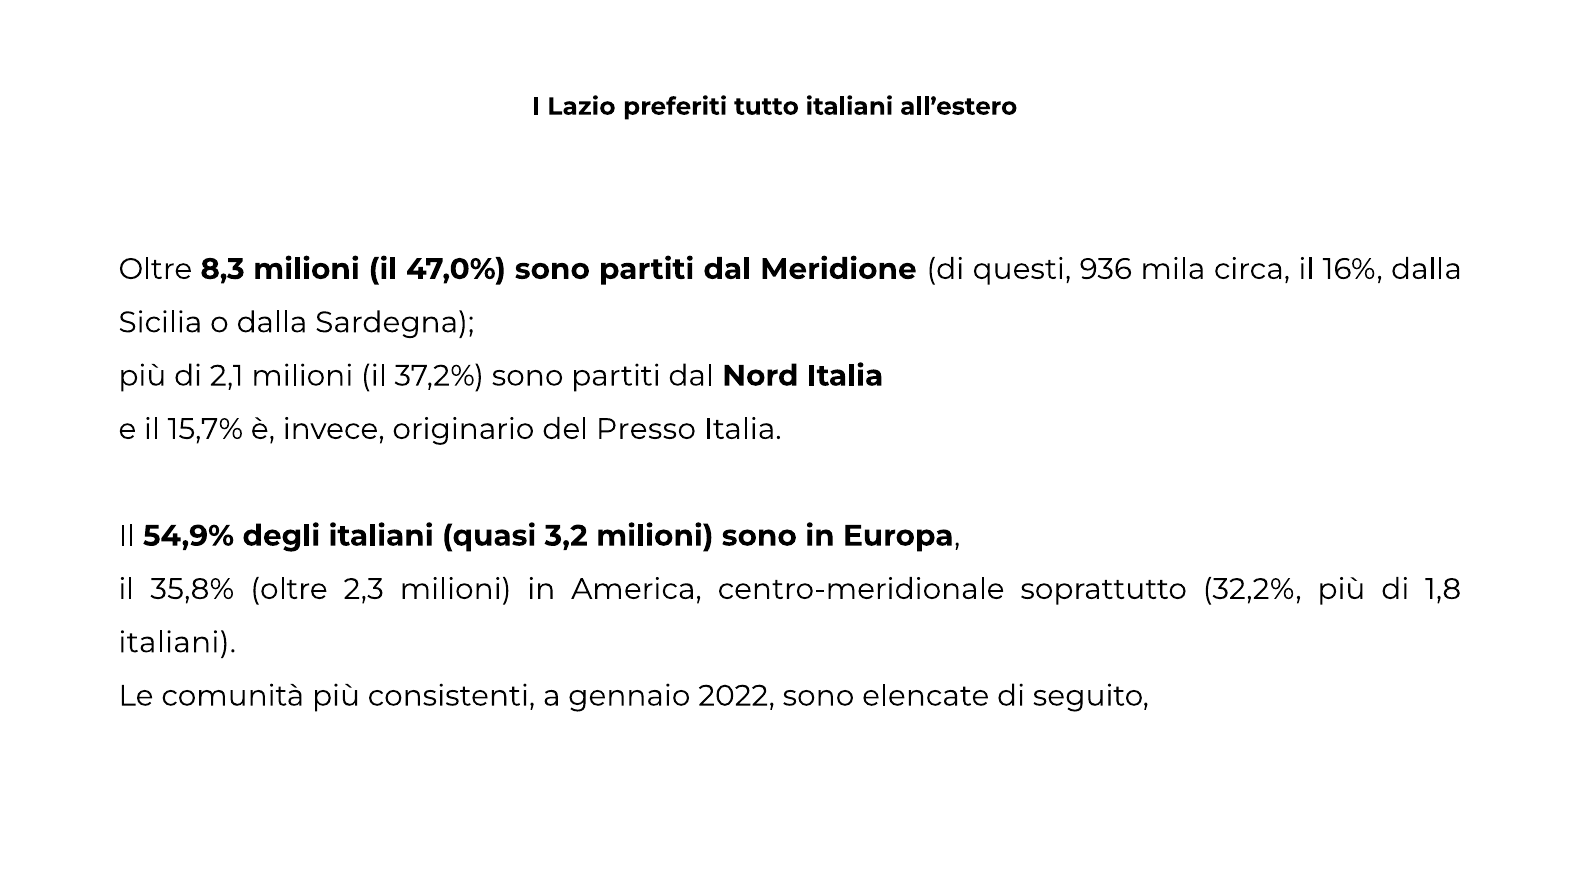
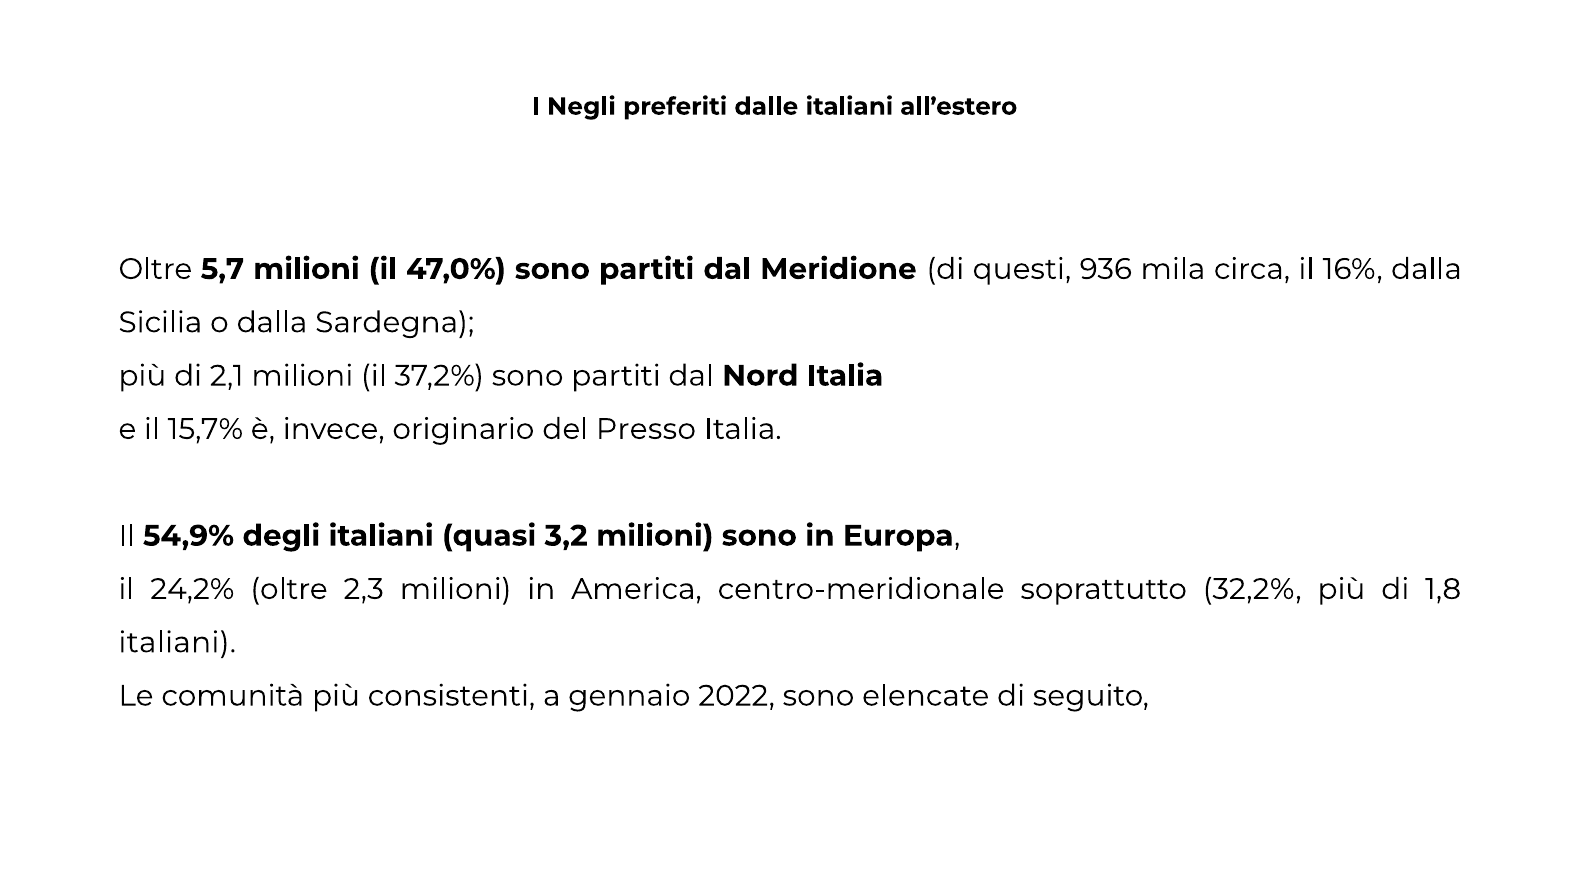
Lazio: Lazio -> Negli (581, 107)
tutto: tutto -> dalle (766, 107)
8,3: 8,3 -> 5,7 (222, 269)
35,8%: 35,8% -> 24,2% (192, 589)
